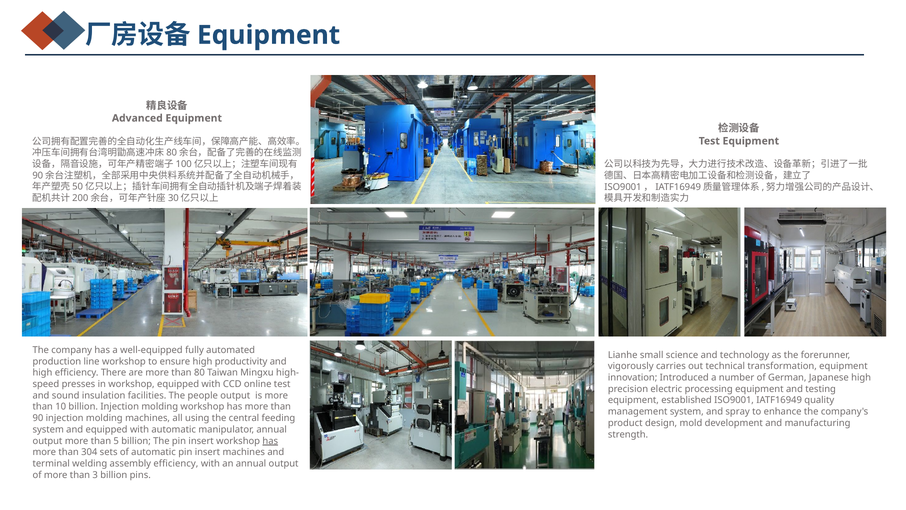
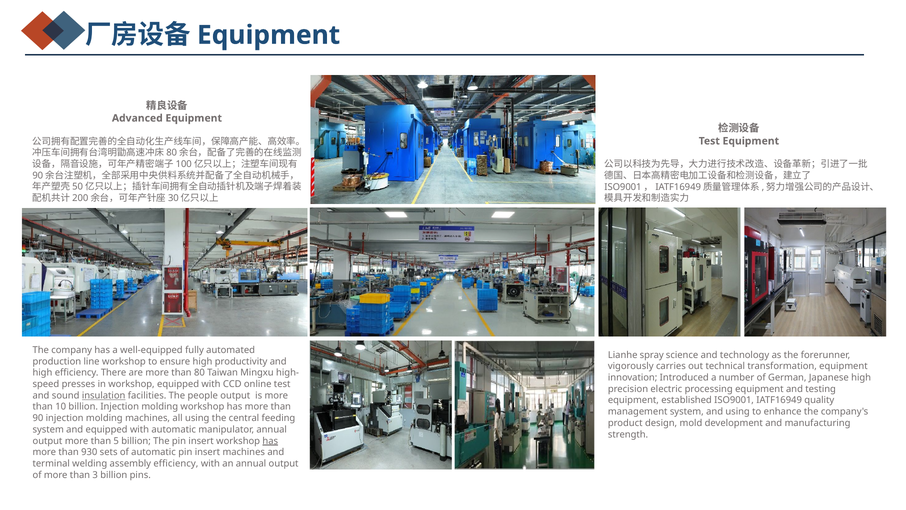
small: small -> spray (652, 355)
insulation underline: none -> present (104, 395)
and spray: spray -> using (738, 411)
304: 304 -> 930 (89, 452)
